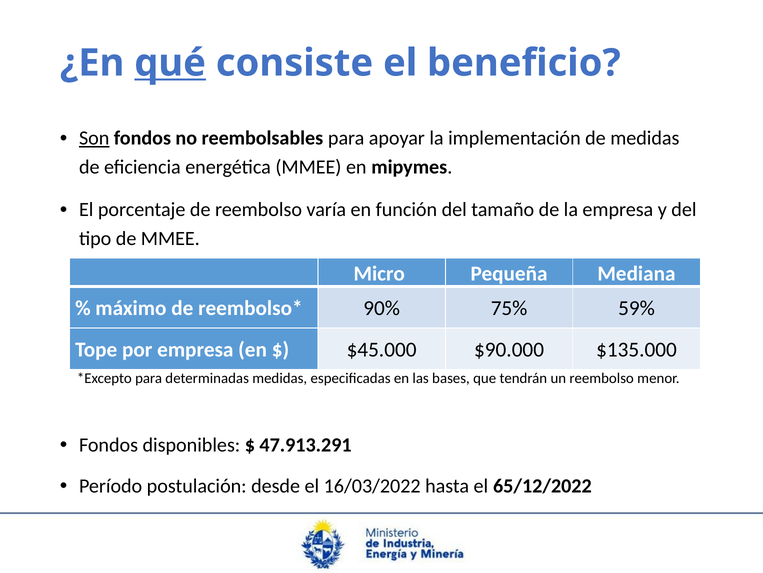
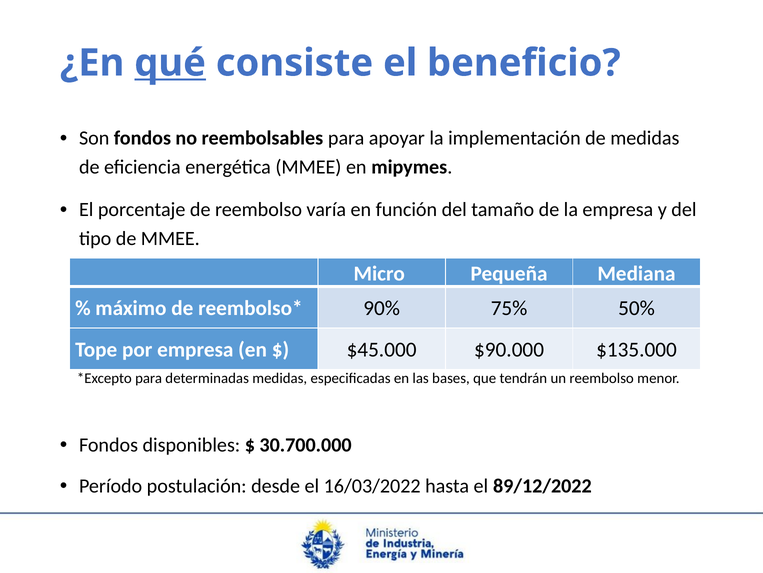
Son underline: present -> none (94, 138)
59%: 59% -> 50% (637, 308)
47.913.291: 47.913.291 -> 30.700.000 (306, 445)
65/12/2022: 65/12/2022 -> 89/12/2022 (542, 486)
